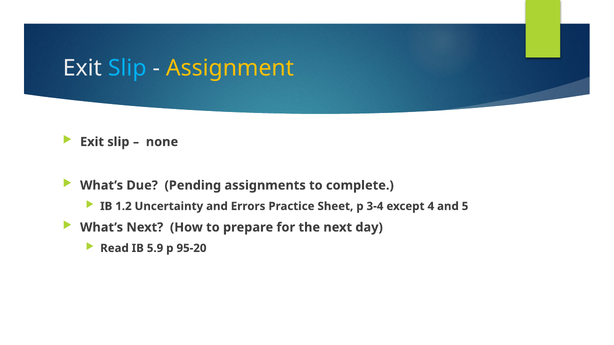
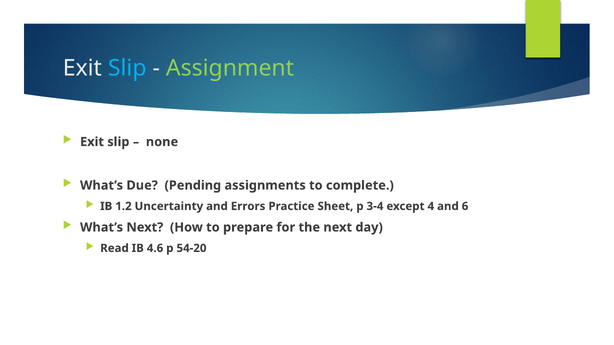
Assignment colour: yellow -> light green (230, 68)
5: 5 -> 6 (465, 206)
5.9: 5.9 -> 4.6 (155, 248)
95-20: 95-20 -> 54-20 (191, 248)
